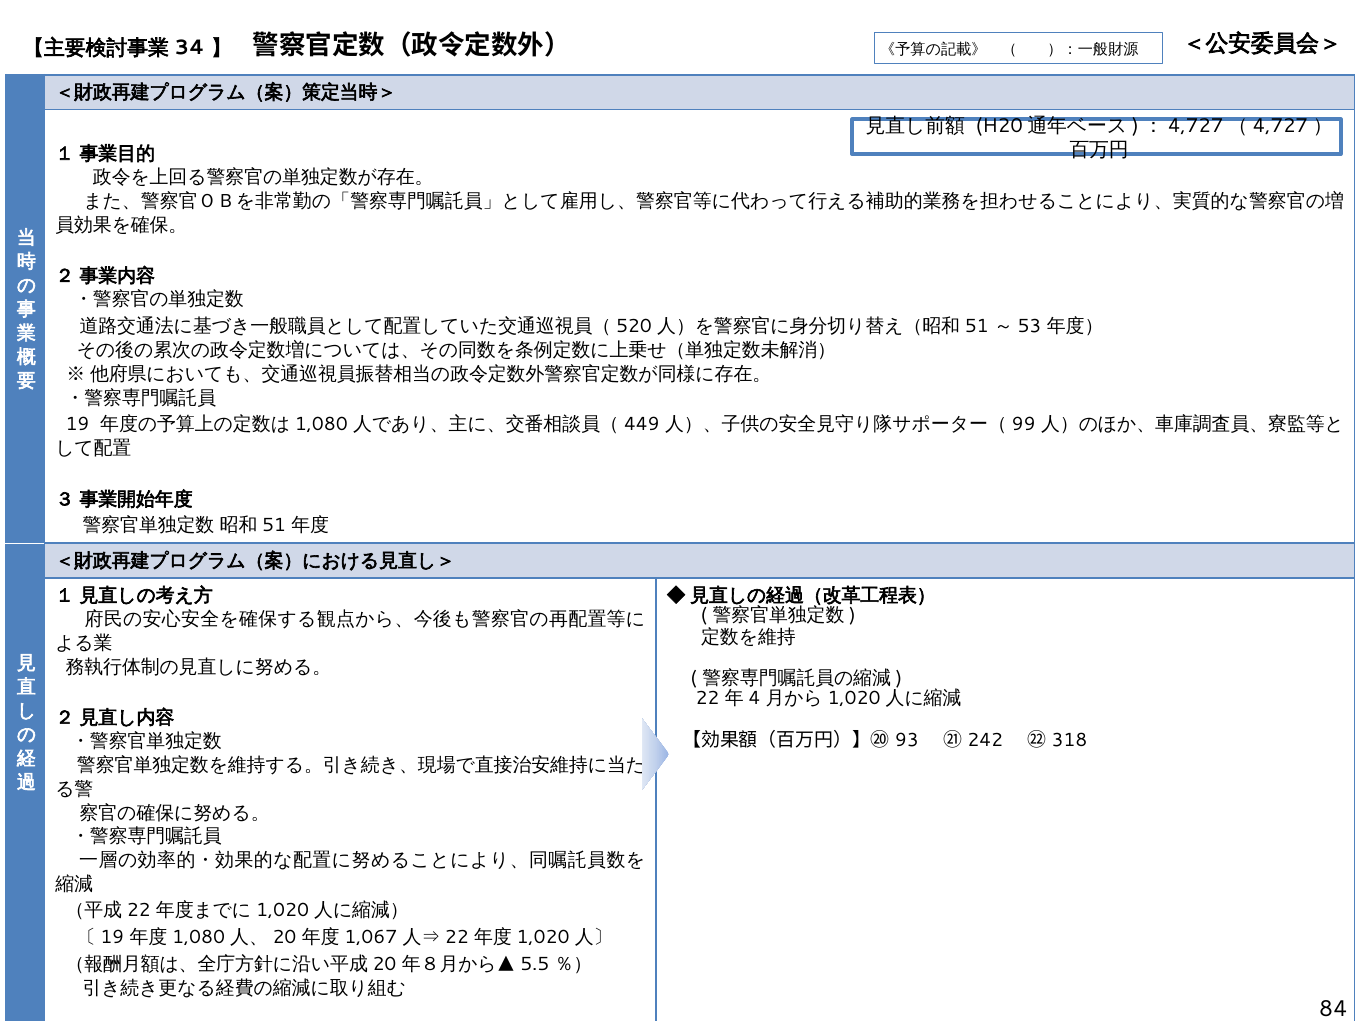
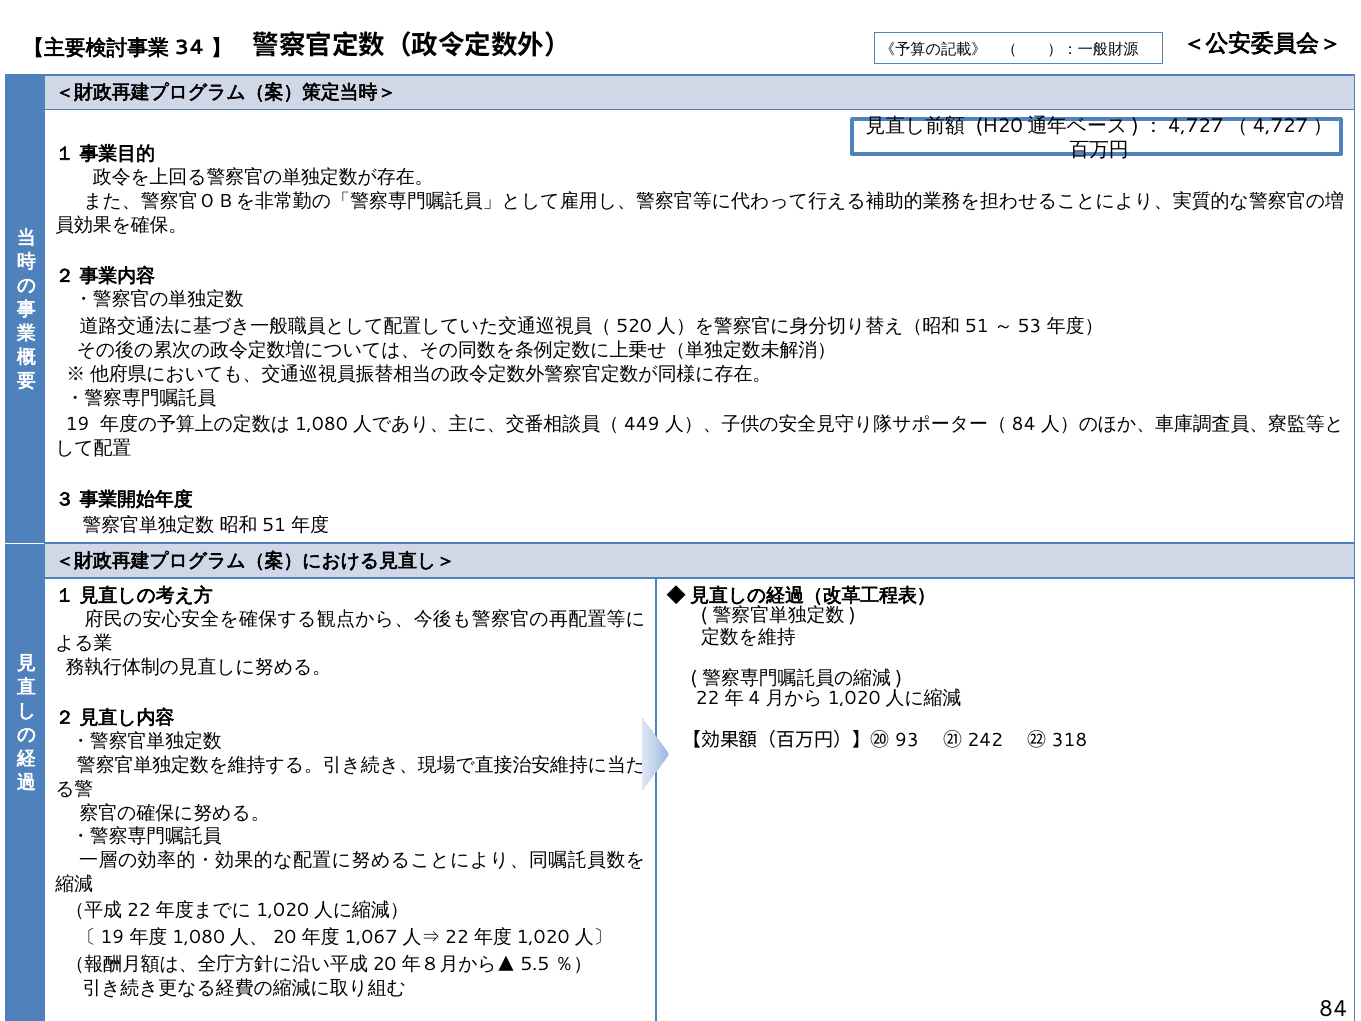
99: 99 -> 84 (1024, 424)
